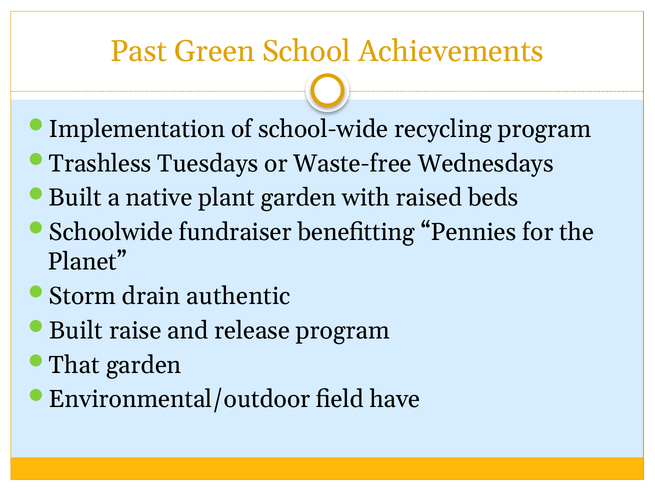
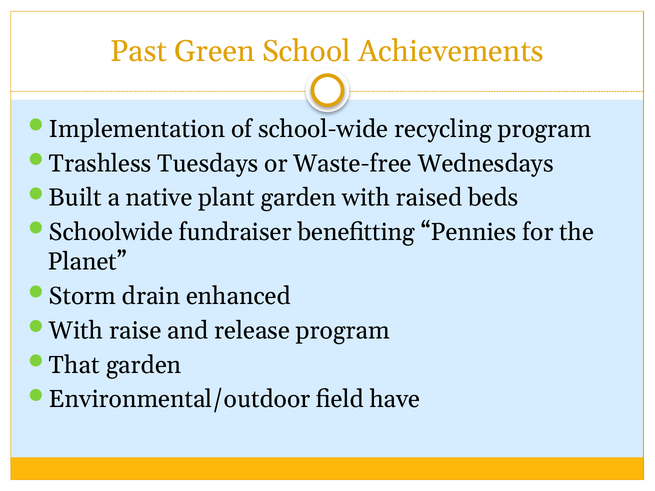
authentic: authentic -> enhanced (238, 296)
Built: Built -> With (76, 331)
